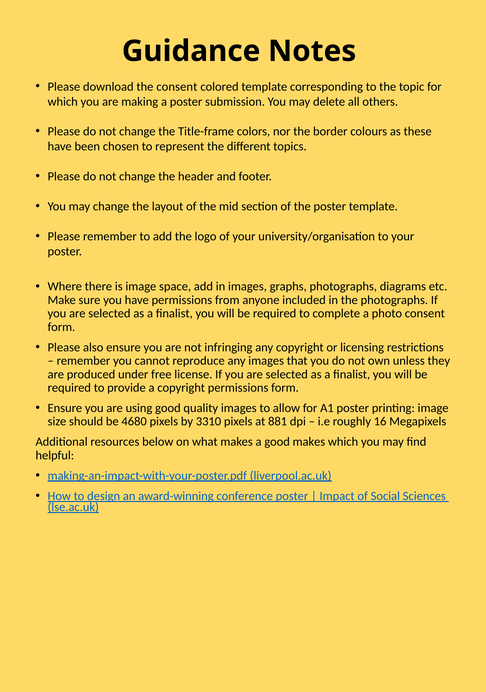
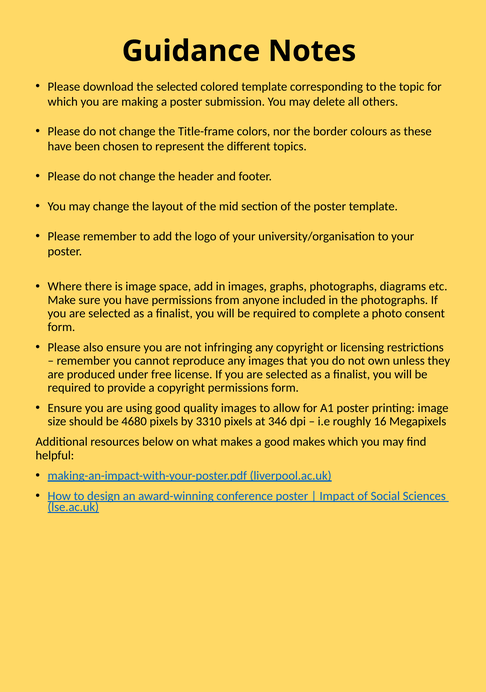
the consent: consent -> selected (177, 87)
881: 881 -> 346 (278, 421)
